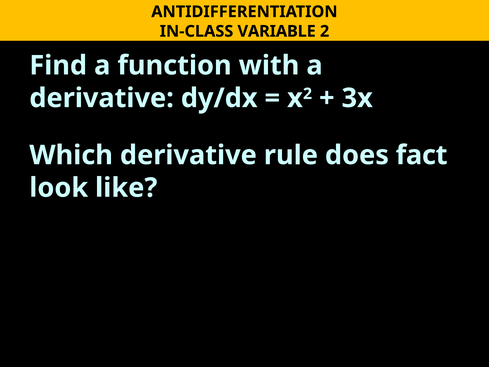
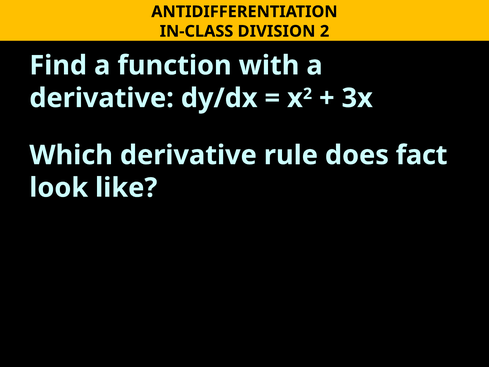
VARIABLE: VARIABLE -> DIVISION (276, 31)
